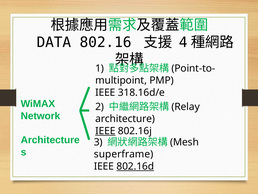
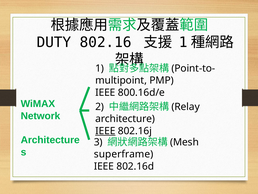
DATA: DATA -> DUTY (54, 42)
4: 4 -> 1 (183, 42)
318.16d/e: 318.16d/e -> 800.16d/e (141, 92)
802.16d underline: present -> none (135, 166)
